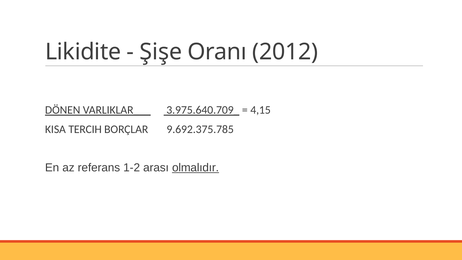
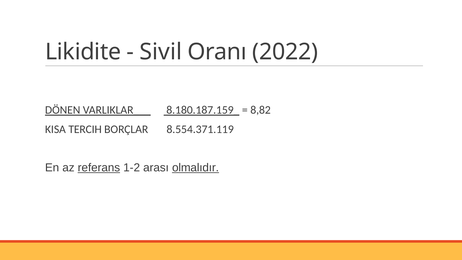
Şişe: Şişe -> Sivil (161, 52)
2012: 2012 -> 2022 (285, 52)
3.975.640.709_: 3.975.640.709_ -> 8.180.187.159_ (203, 110)
4,15: 4,15 -> 8,82 (261, 110)
9.692.375.785: 9.692.375.785 -> 8.554.371.119 (200, 129)
referans underline: none -> present (99, 168)
